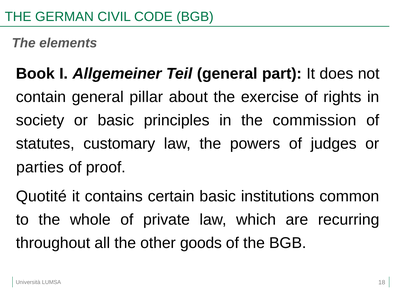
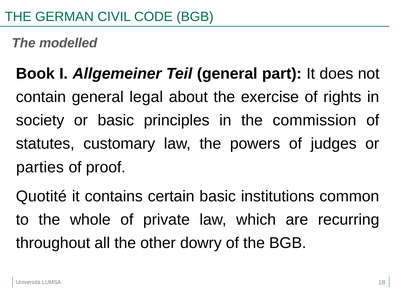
elements: elements -> modelled (68, 43)
pillar: pillar -> legal (146, 97)
goods: goods -> dowry (201, 243)
